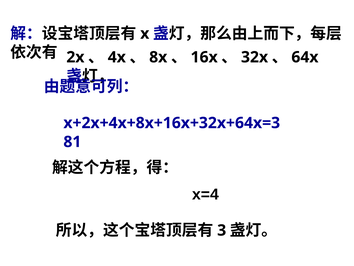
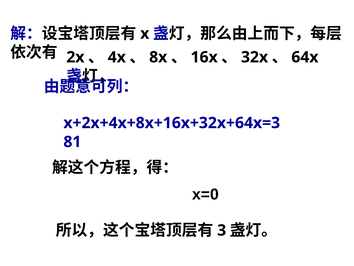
x=4: x=4 -> x=0 (206, 194)
